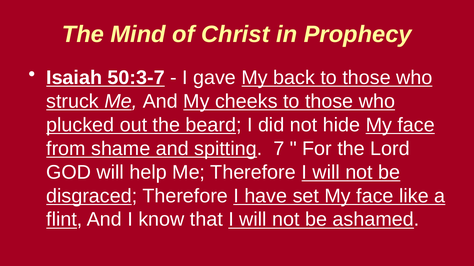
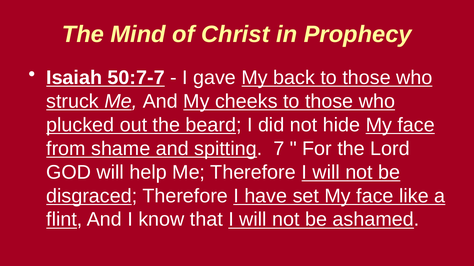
50:3-7: 50:3-7 -> 50:7-7 (136, 78)
